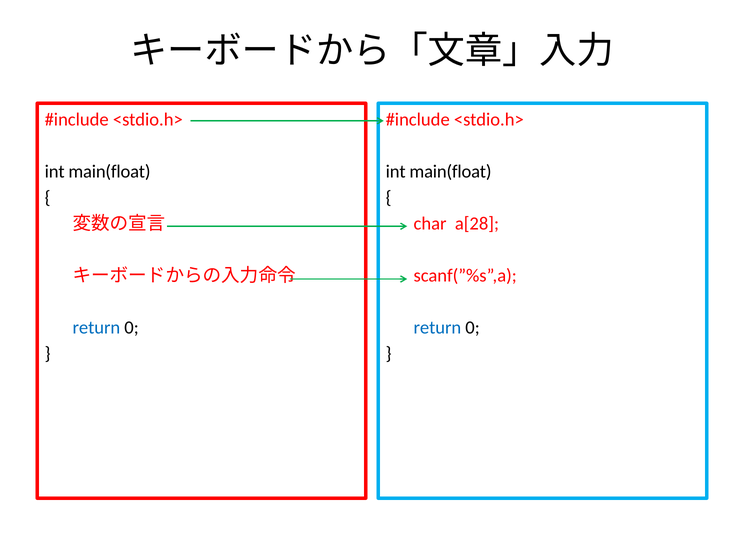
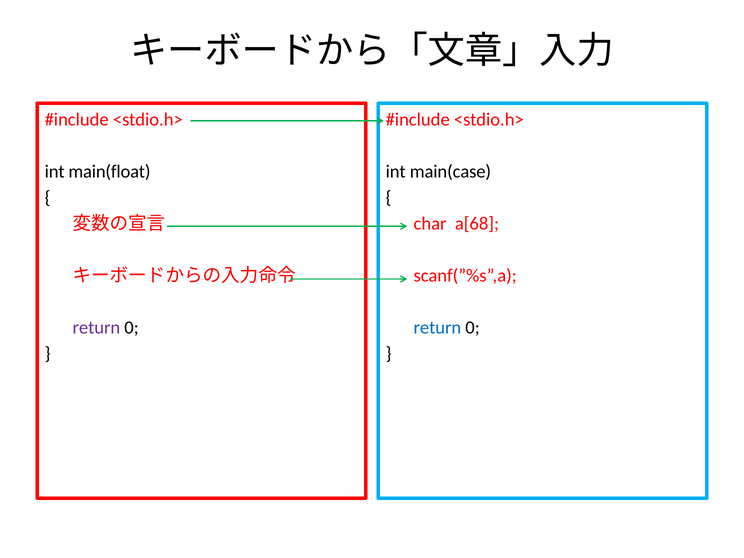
main(float: main(float -> main(case (450, 171)
a[28: a[28 -> a[68 (477, 224)
return colour: blue -> purple (96, 328)
